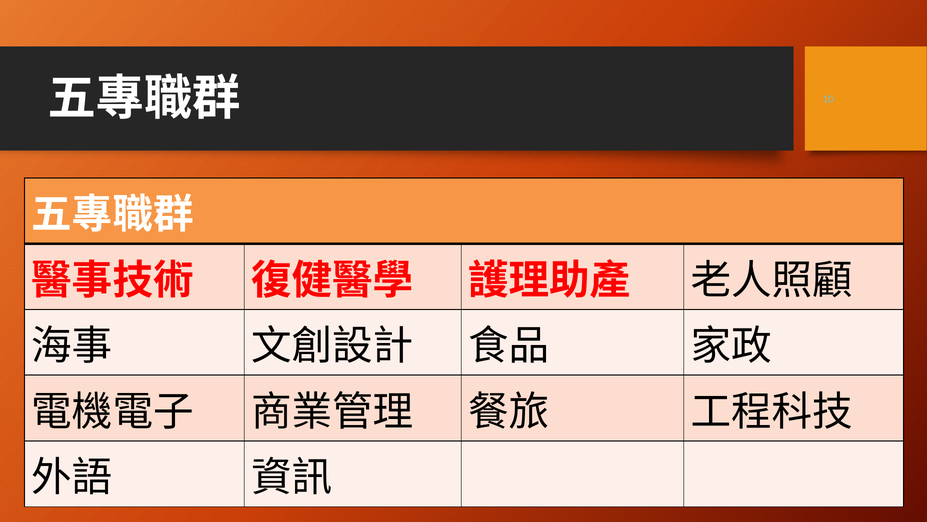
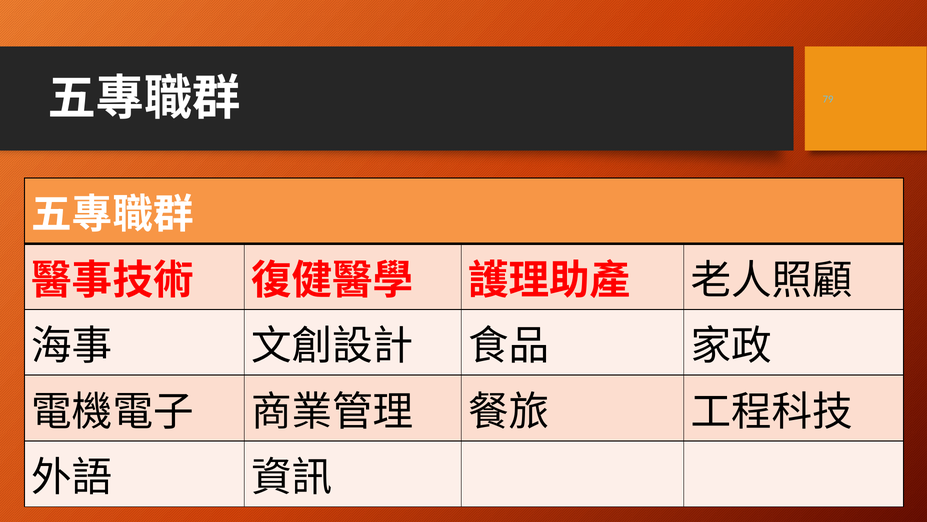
10: 10 -> 79 (828, 99)
